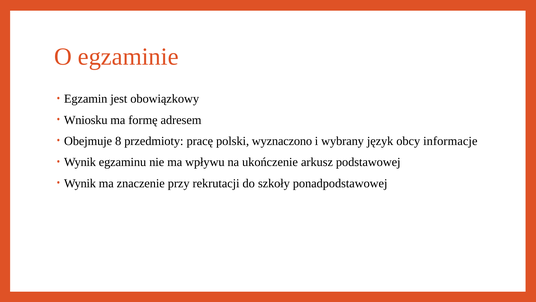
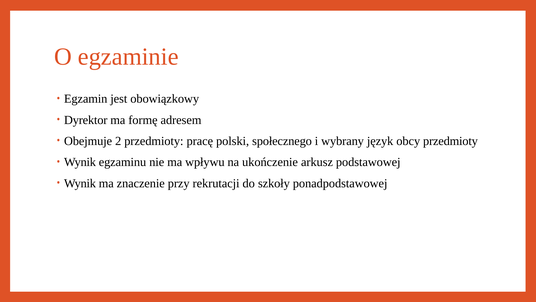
Wniosku: Wniosku -> Dyrektor (86, 120)
8: 8 -> 2 (118, 141)
wyznaczono: wyznaczono -> społecznego (282, 141)
obcy informacje: informacje -> przedmioty (450, 141)
